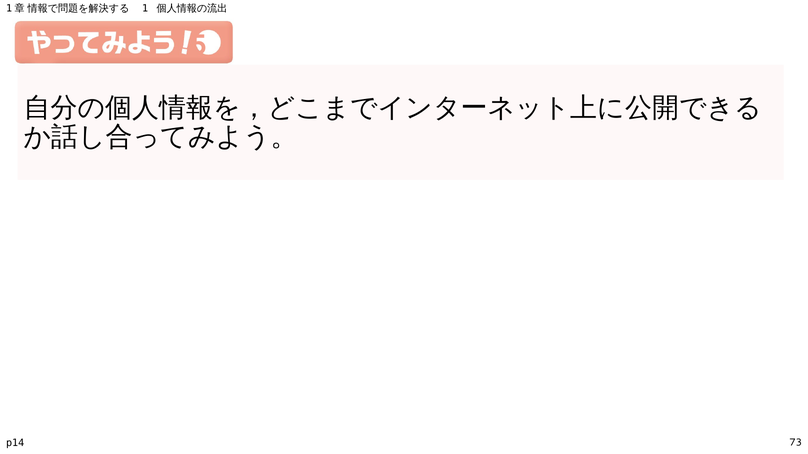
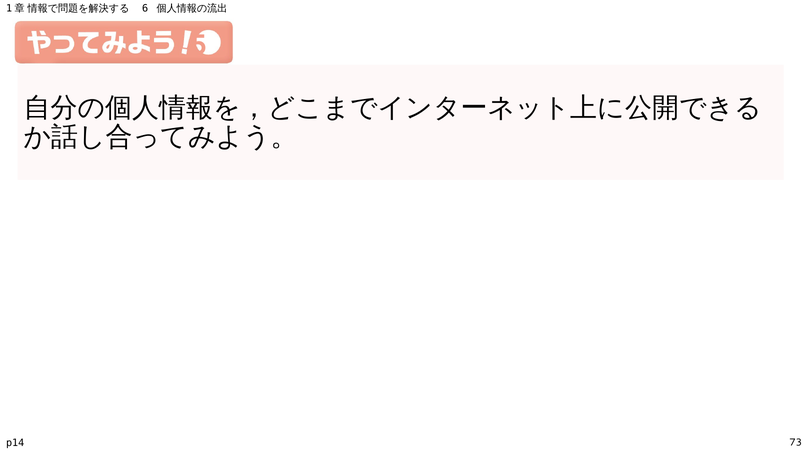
1: 1 -> 6 (145, 8)
